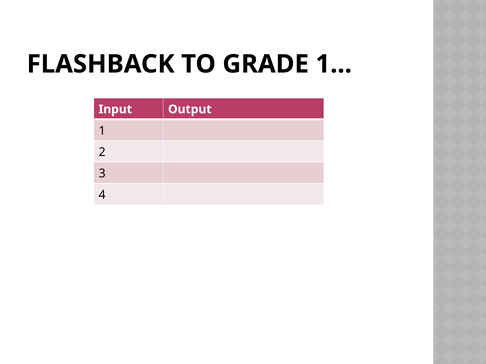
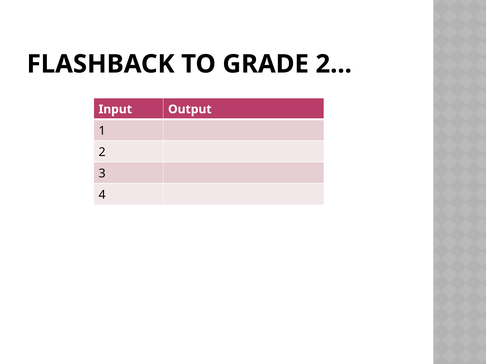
GRADE 1: 1 -> 2 (334, 64)
